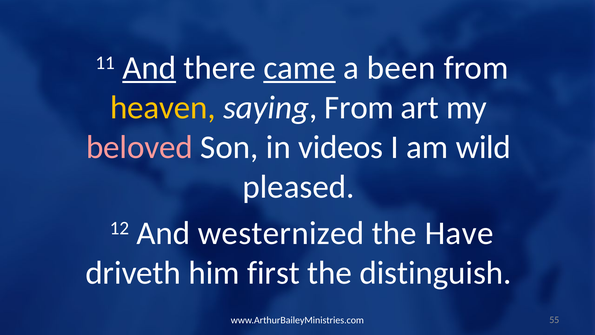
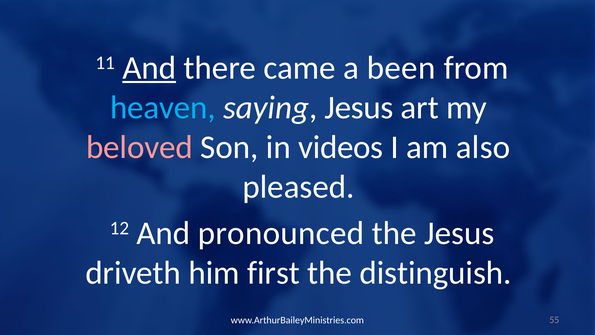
came underline: present -> none (300, 68)
heaven colour: yellow -> light blue (163, 108)
saying From: From -> Jesus (359, 108)
wild: wild -> also (483, 147)
westernized: westernized -> pronounced (281, 233)
the Have: Have -> Jesus (459, 233)
